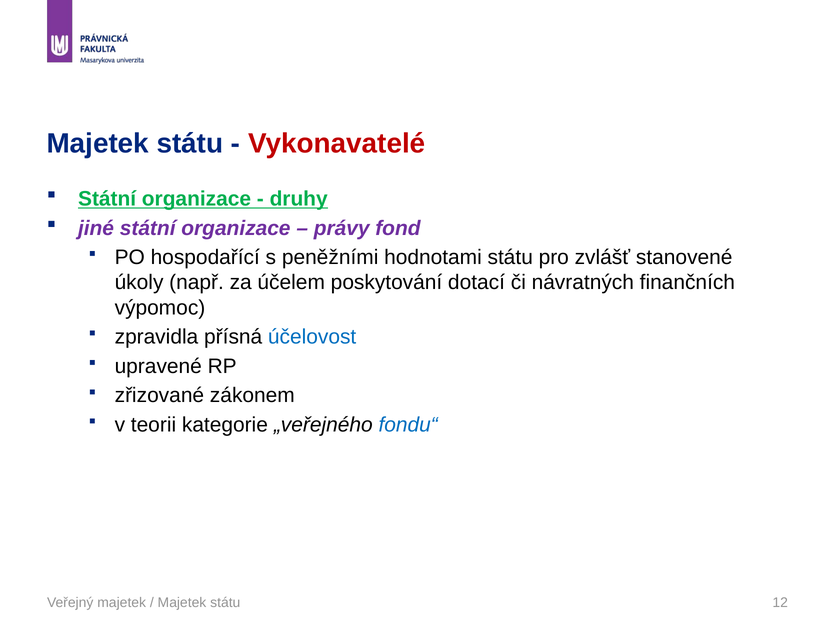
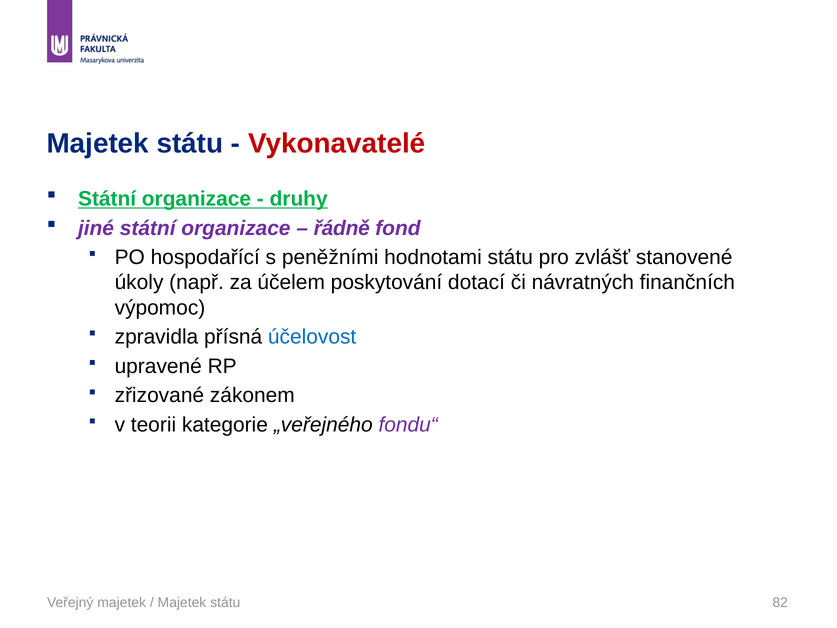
právy: právy -> řádně (342, 228)
fondu“ colour: blue -> purple (408, 425)
12: 12 -> 82 (780, 602)
